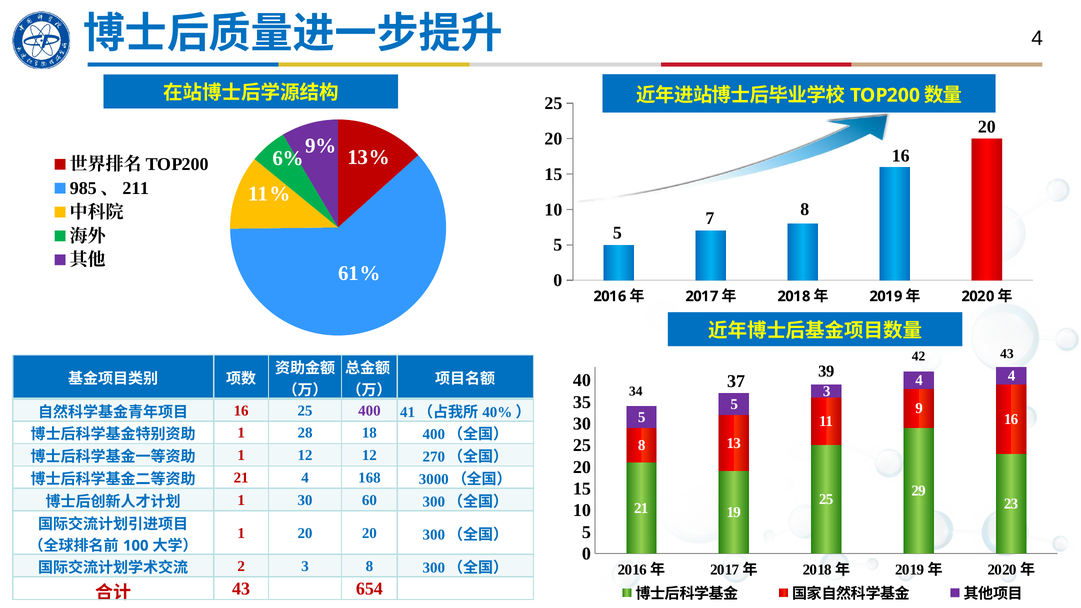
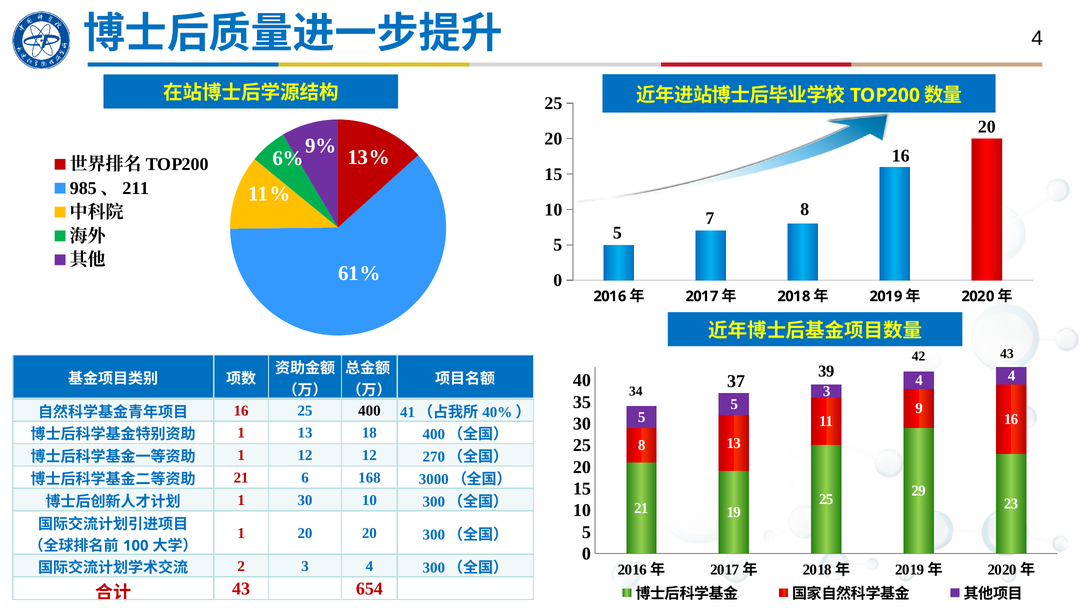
400 colour: purple -> black (369, 411)
1 28: 28 -> 13 (305, 433)
21 4: 4 -> 6 (305, 478)
30 60: 60 -> 10 (369, 500)
2 3 8: 8 -> 4 (369, 566)
